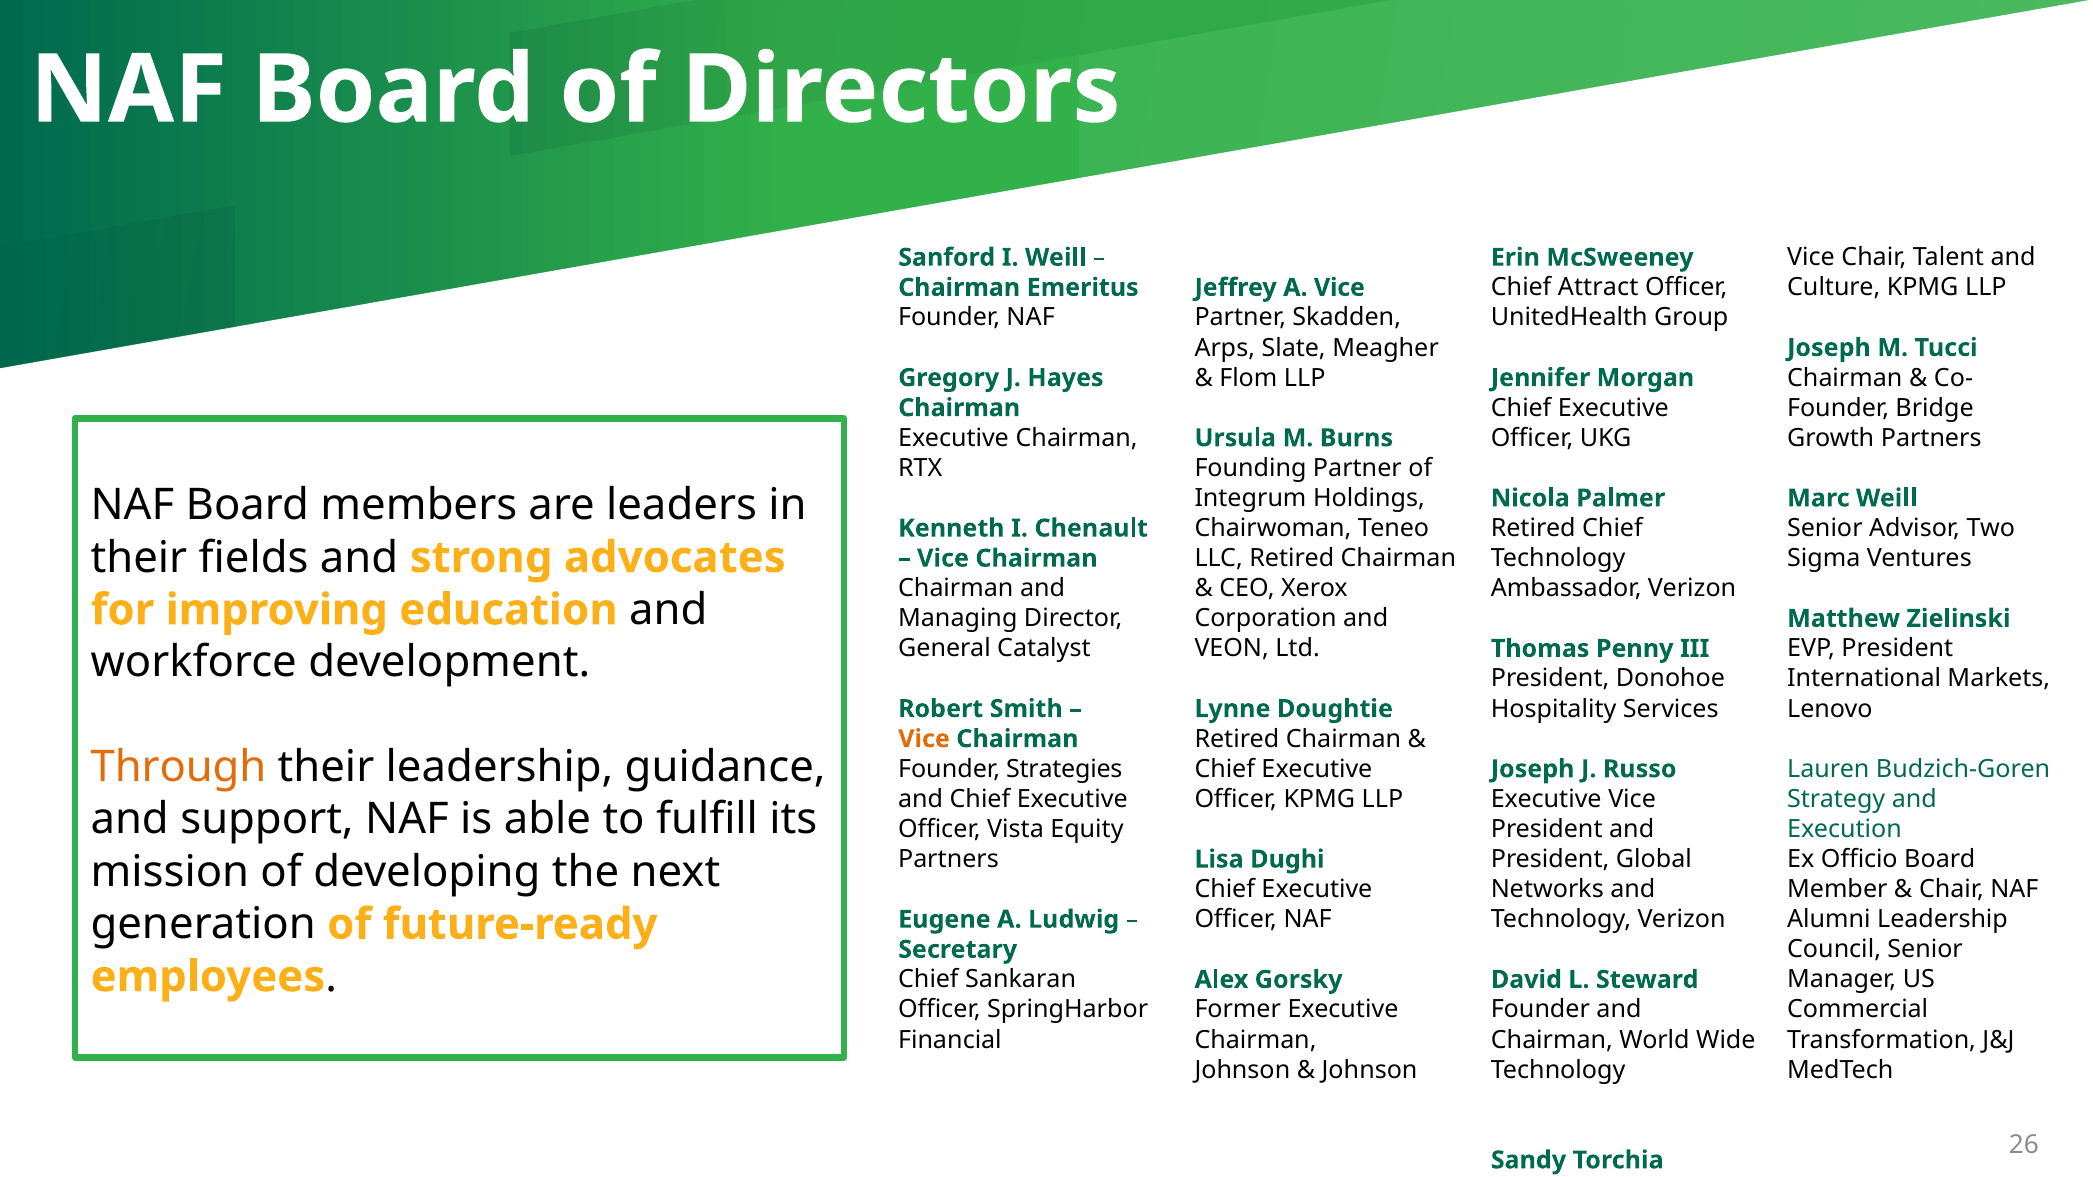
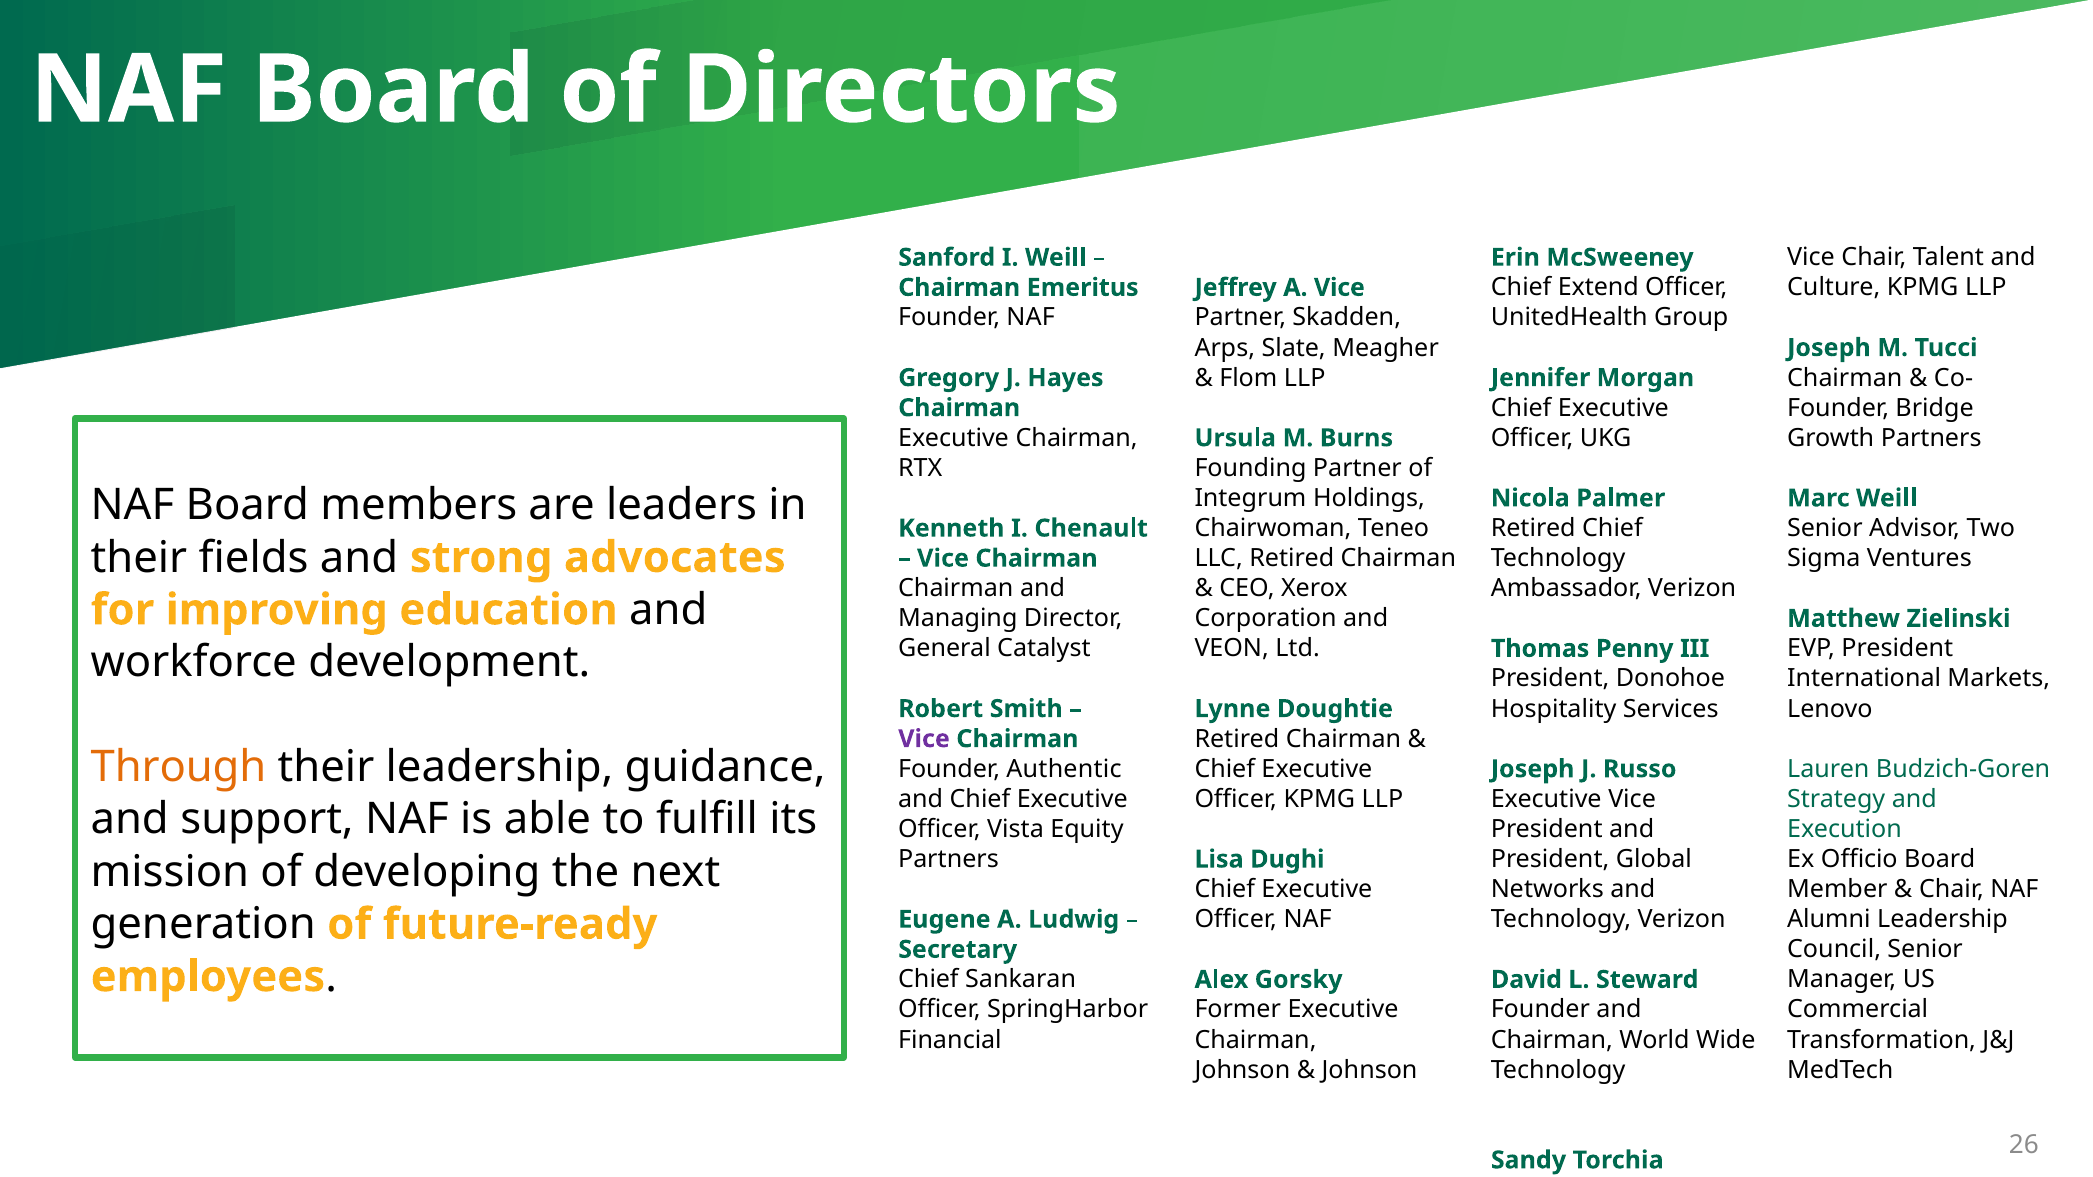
Attract: Attract -> Extend (1598, 288)
Vice colour: orange -> purple (924, 739)
Strategies: Strategies -> Authentic (1064, 769)
